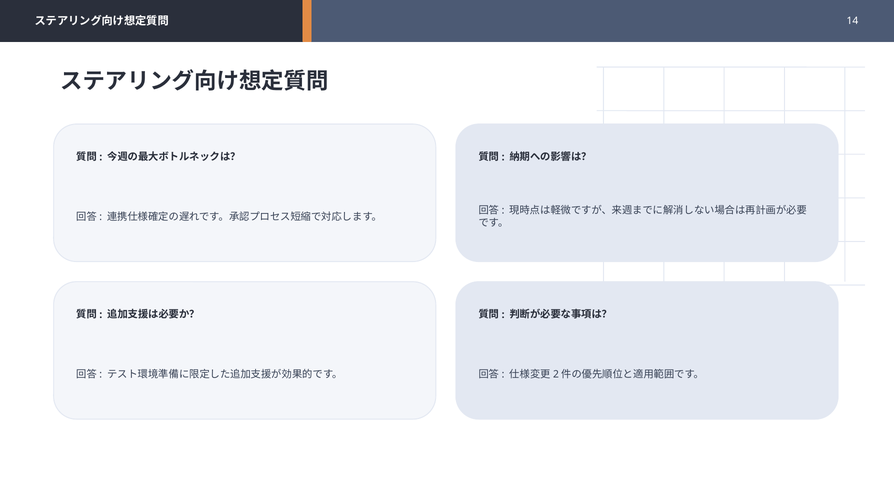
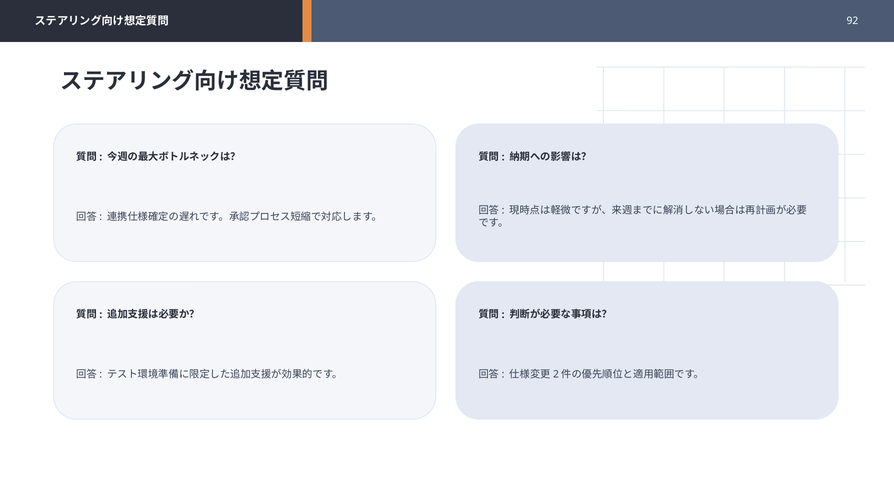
14: 14 -> 92 (852, 21)
